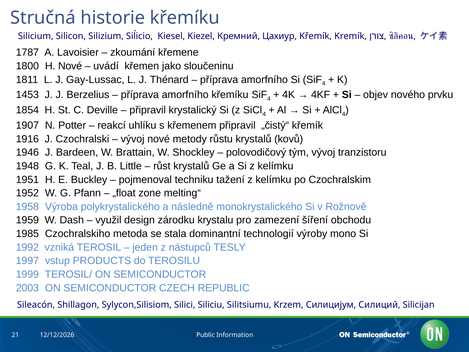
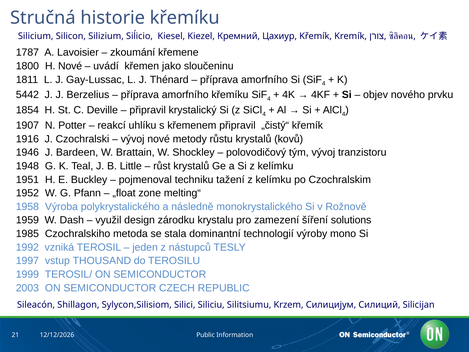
1453: 1453 -> 5442 (27, 95)
obchodu: obchodu -> solutions (351, 220)
PRODUCTS: PRODUCTS -> THOUSAND (102, 261)
